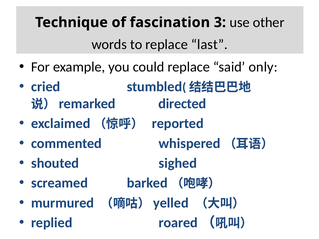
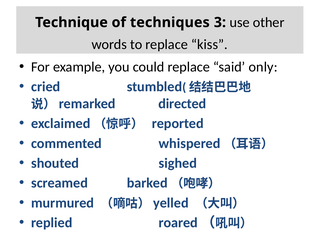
fascination: fascination -> techniques (170, 22)
last: last -> kiss (209, 45)
